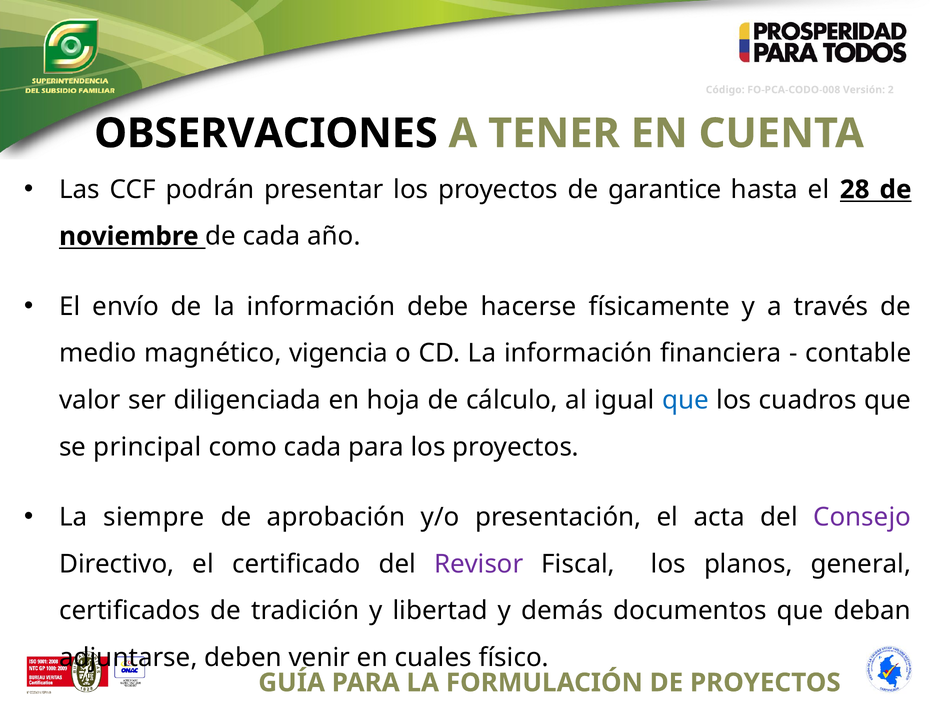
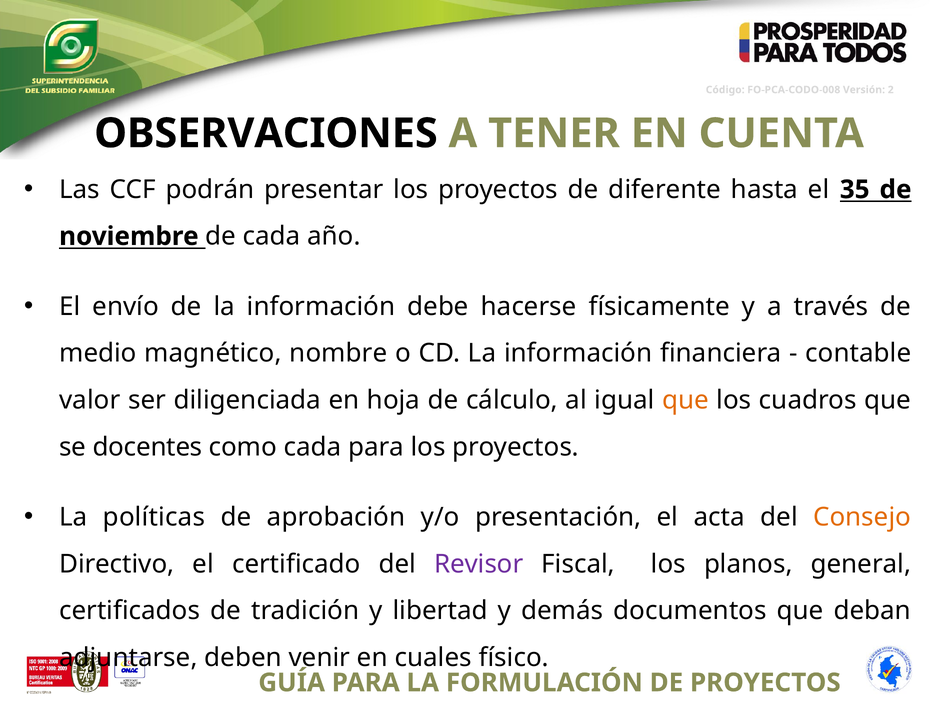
garantice: garantice -> diferente (665, 190)
28: 28 -> 35 (855, 190)
vigencia: vigencia -> nombre (338, 353)
que colour: blue -> orange (685, 400)
principal: principal -> docentes (148, 447)
siempre: siempre -> políticas (154, 517)
Consejo colour: purple -> orange (862, 517)
